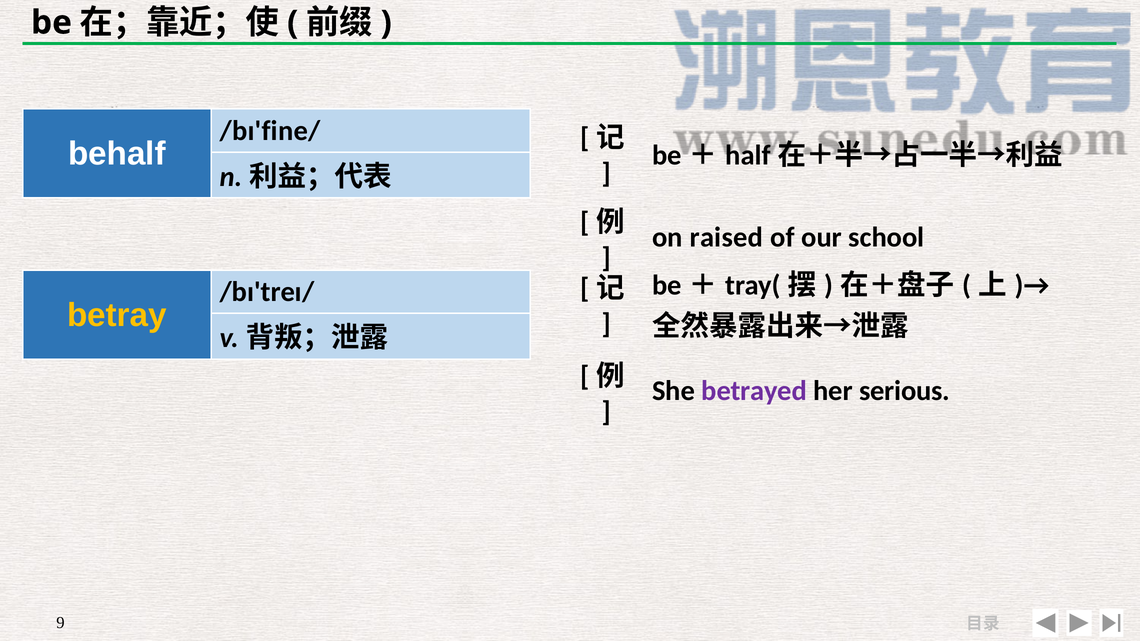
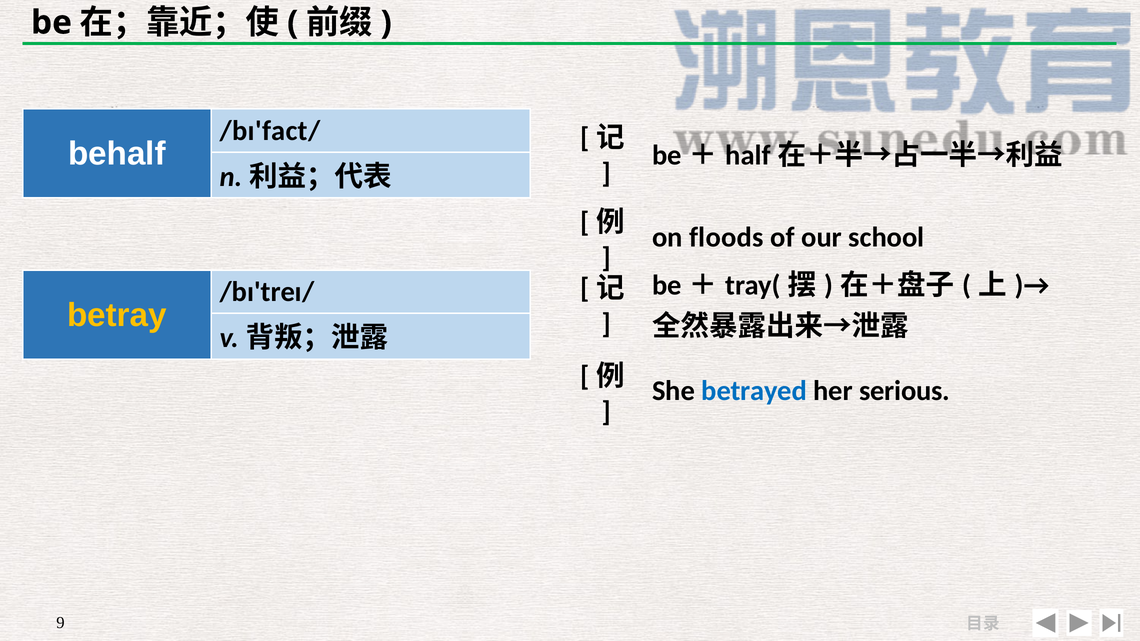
/bɪ'fine/: /bɪ'fine/ -> /bɪ'fact/ (270, 131)
raised: raised -> floods (726, 237)
betrayed colour: purple -> blue (754, 391)
